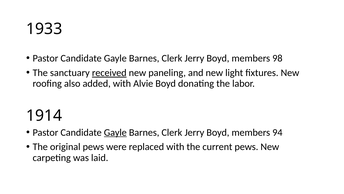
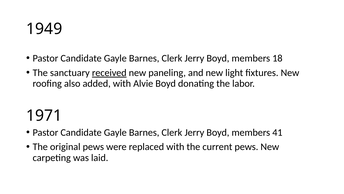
1933: 1933 -> 1949 (44, 29)
98: 98 -> 18 (277, 58)
1914: 1914 -> 1971 (44, 115)
Gayle underline: present -> none (115, 132)
94: 94 -> 41 (277, 132)
